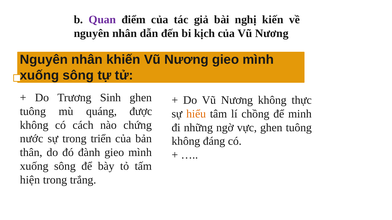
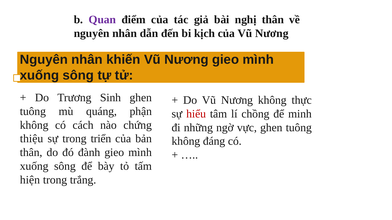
nghị kiến: kiến -> thân (273, 20)
được: được -> phận (141, 112)
hiểu colour: orange -> red (196, 114)
nước: nước -> thiệu (32, 139)
